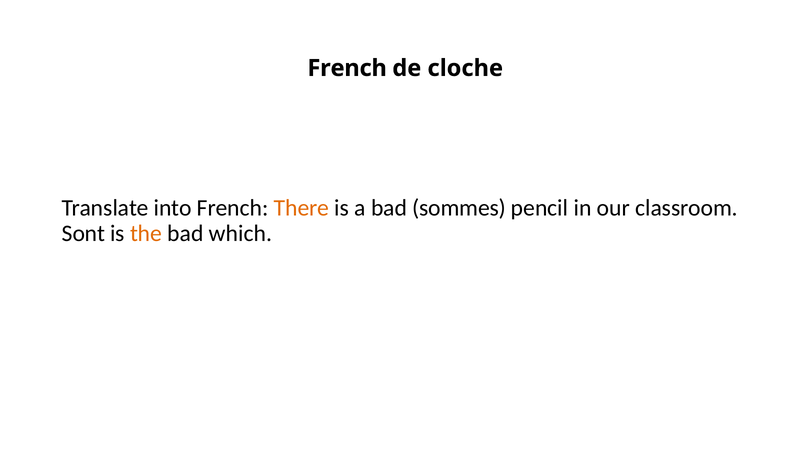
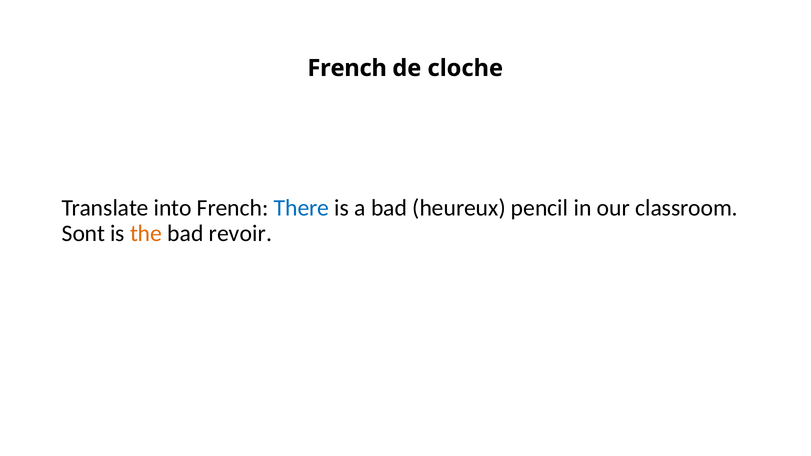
There colour: orange -> blue (301, 208)
sommes: sommes -> heureux (459, 208)
which: which -> revoir (240, 234)
